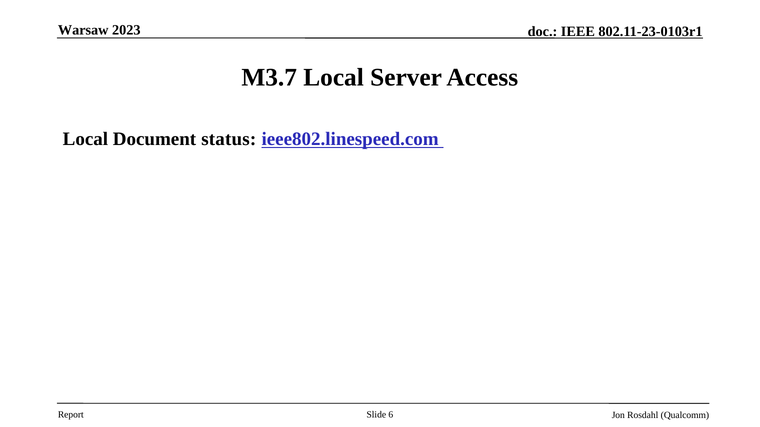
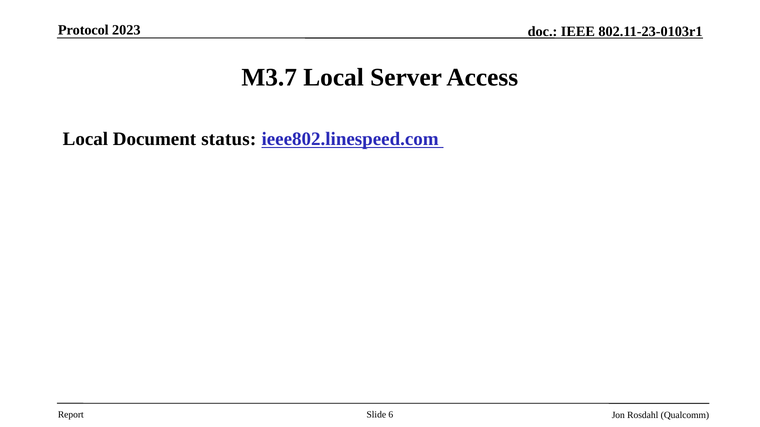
Warsaw: Warsaw -> Protocol (83, 30)
